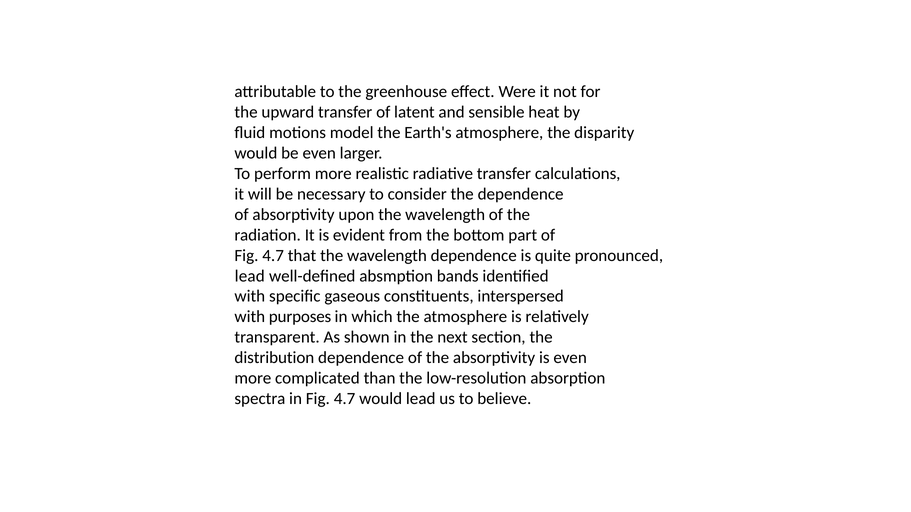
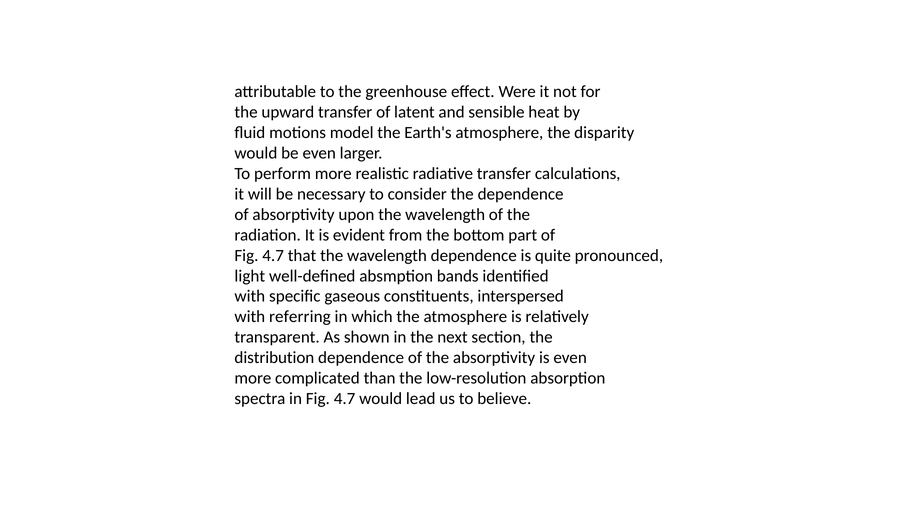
lead: lead -> light (250, 276)
purposes: purposes -> referring (300, 317)
